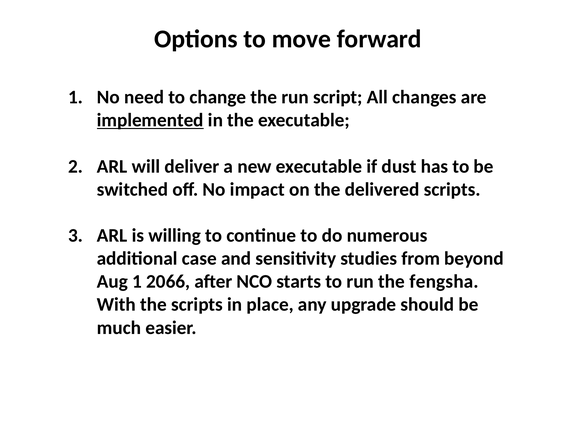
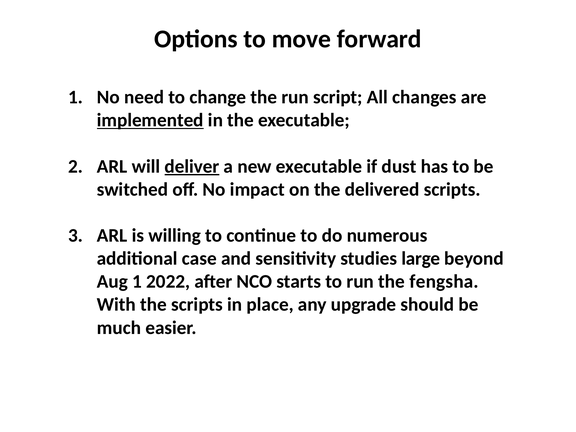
deliver underline: none -> present (192, 166)
from: from -> large (421, 259)
2066: 2066 -> 2022 (168, 282)
